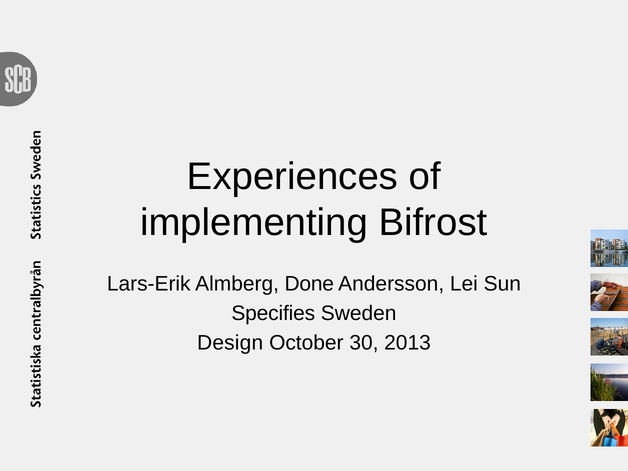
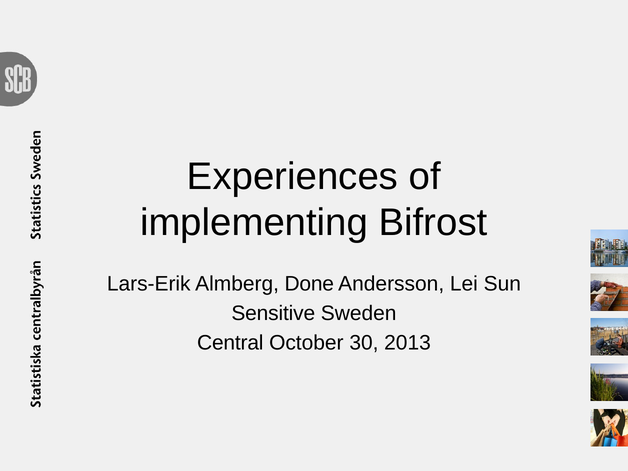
Specifies: Specifies -> Sensitive (273, 313)
Design: Design -> Central (230, 343)
